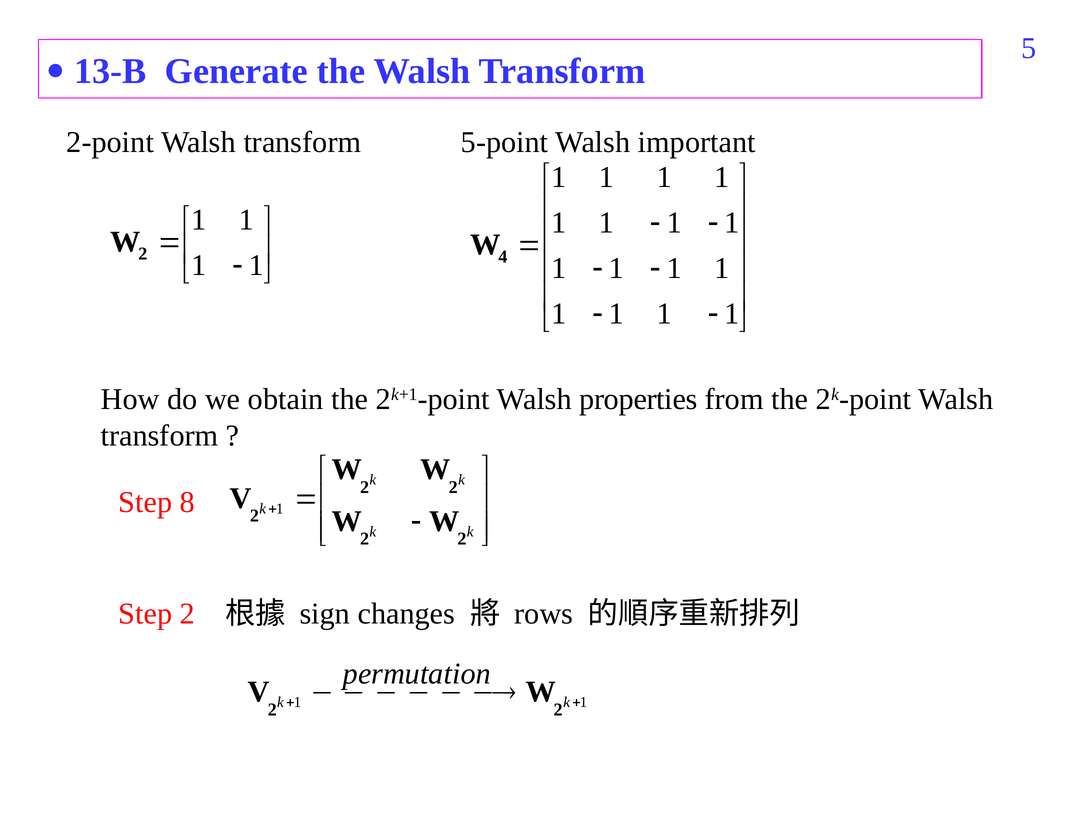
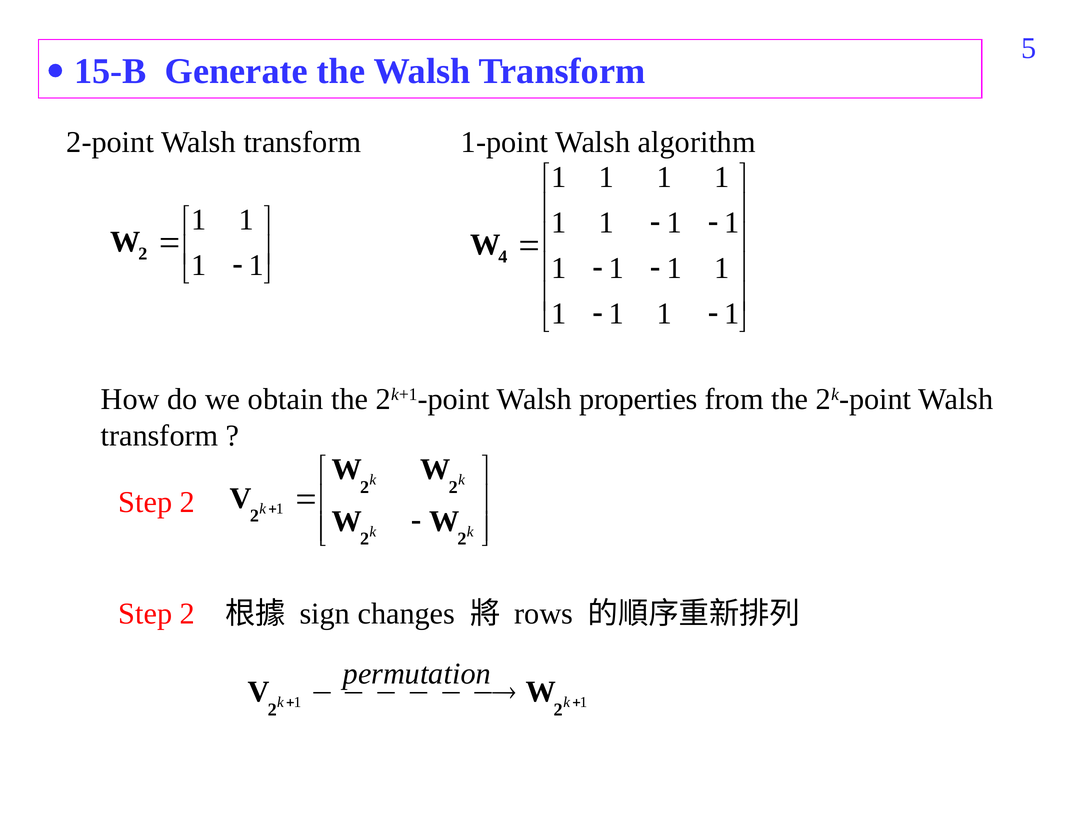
13-B: 13-B -> 15-B (110, 71)
5-point: 5-point -> 1-point (505, 142)
important: important -> algorithm (697, 142)
8: 8 -> 2 (187, 503)
